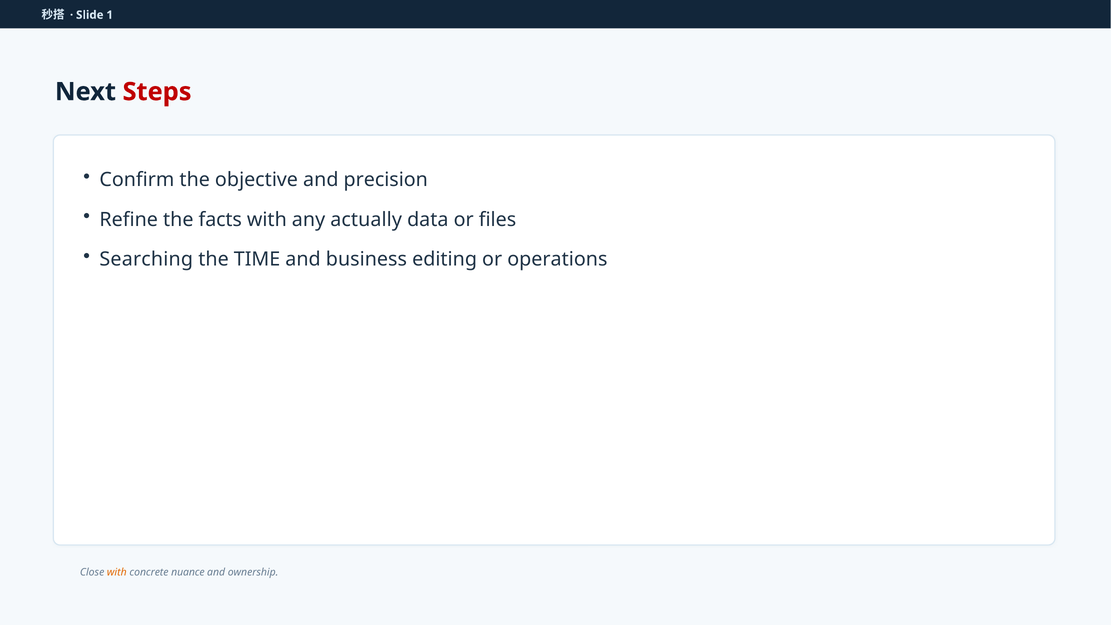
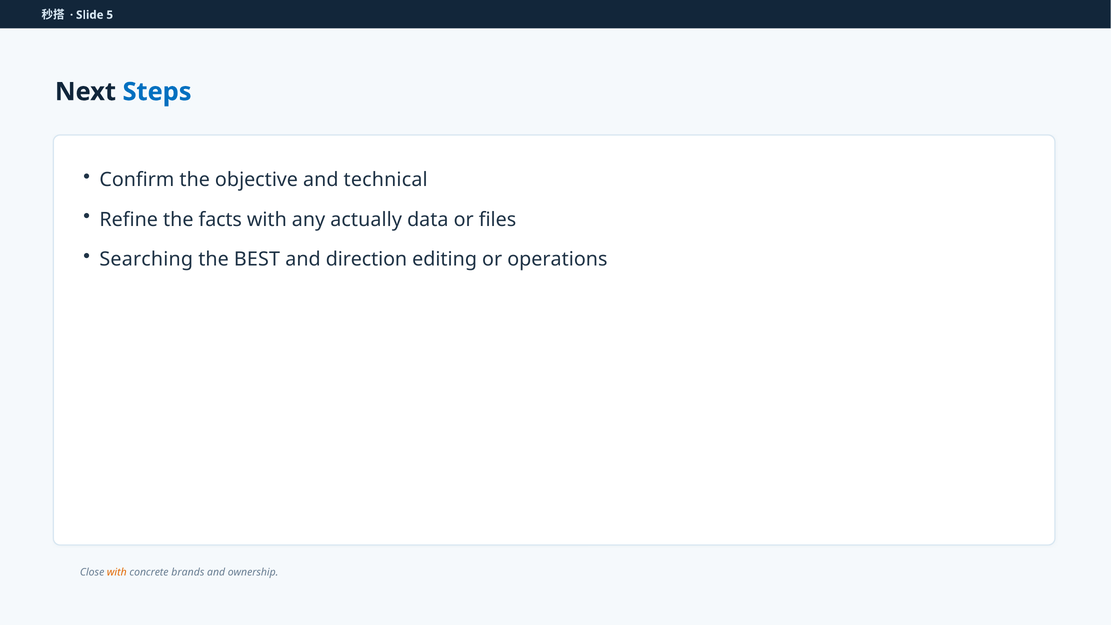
1: 1 -> 5 (110, 15)
Steps colour: red -> blue (157, 92)
precision: precision -> technical (386, 180)
TIME: TIME -> BEST (257, 259)
business: business -> direction (367, 259)
nuance: nuance -> brands (188, 572)
